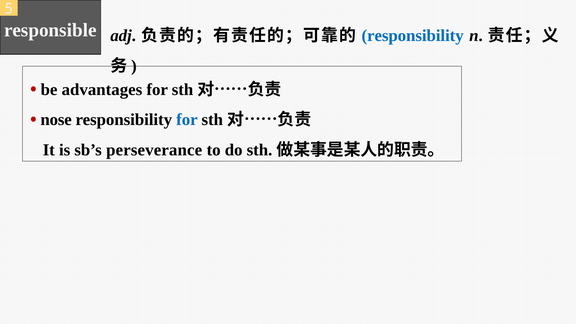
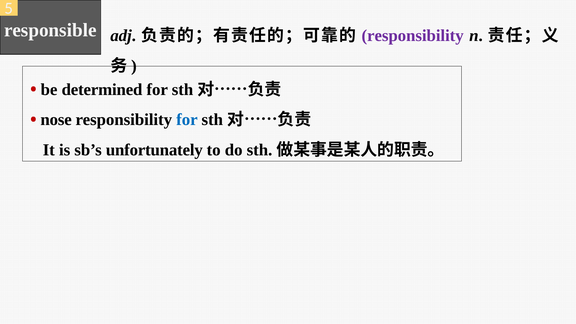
responsibility colour: blue -> purple (413, 36)
advantages: advantages -> determined (102, 90)
perseverance: perseverance -> unfortunately (154, 150)
